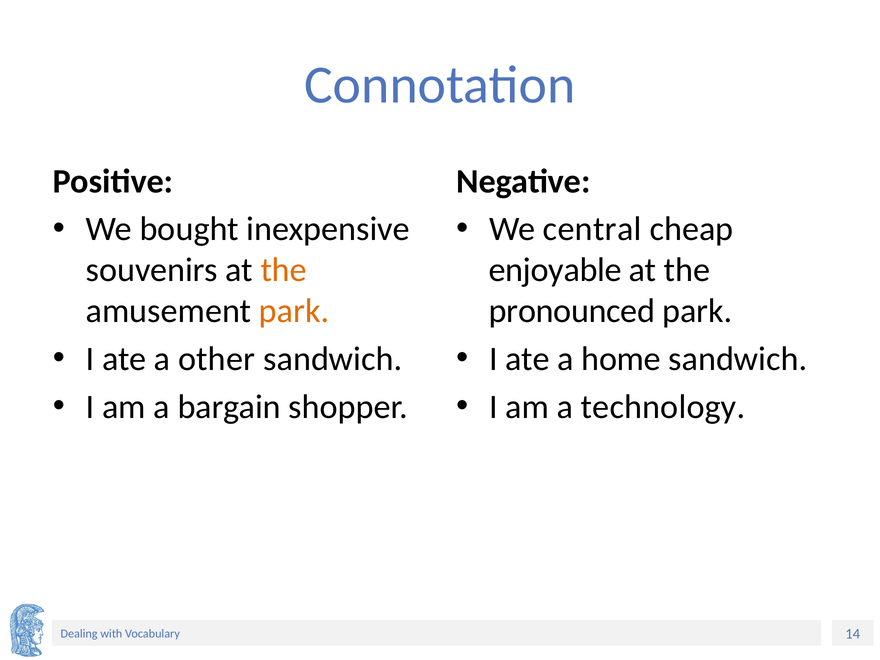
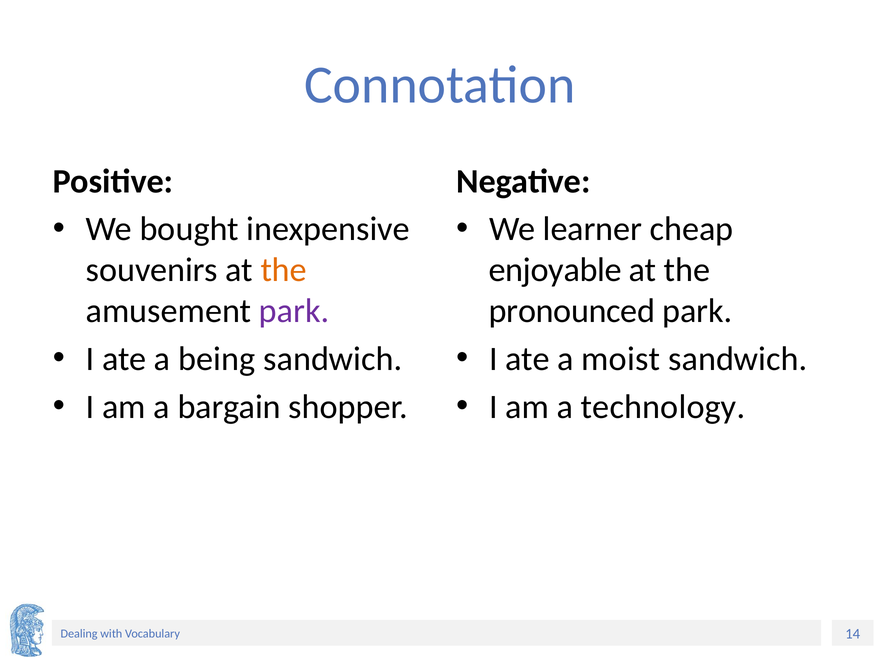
central: central -> learner (593, 229)
park colour: orange -> purple (294, 311)
other: other -> being (217, 359)
home: home -> moist (621, 359)
